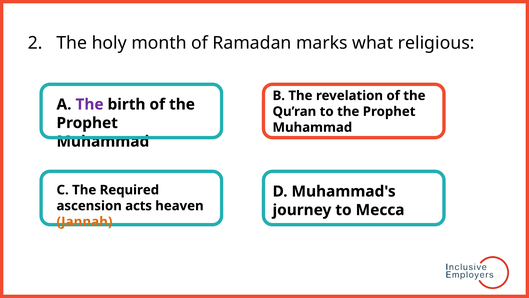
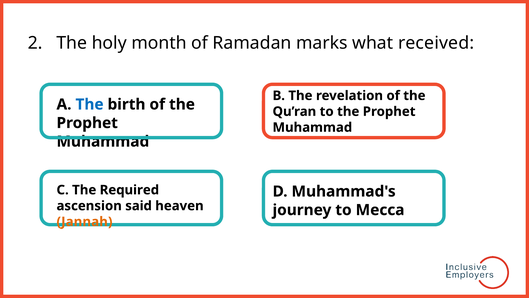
religious: religious -> received (436, 43)
The colour: purple -> blue (90, 104)
acts: acts -> said (139, 206)
